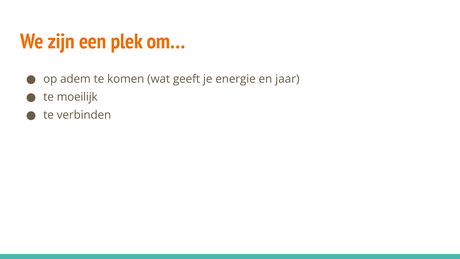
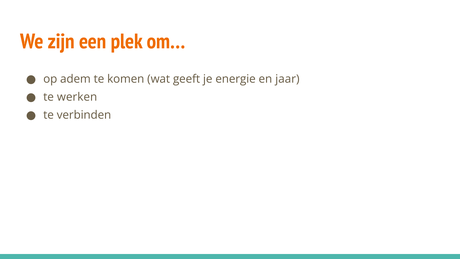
moeilijk: moeilijk -> werken (77, 97)
